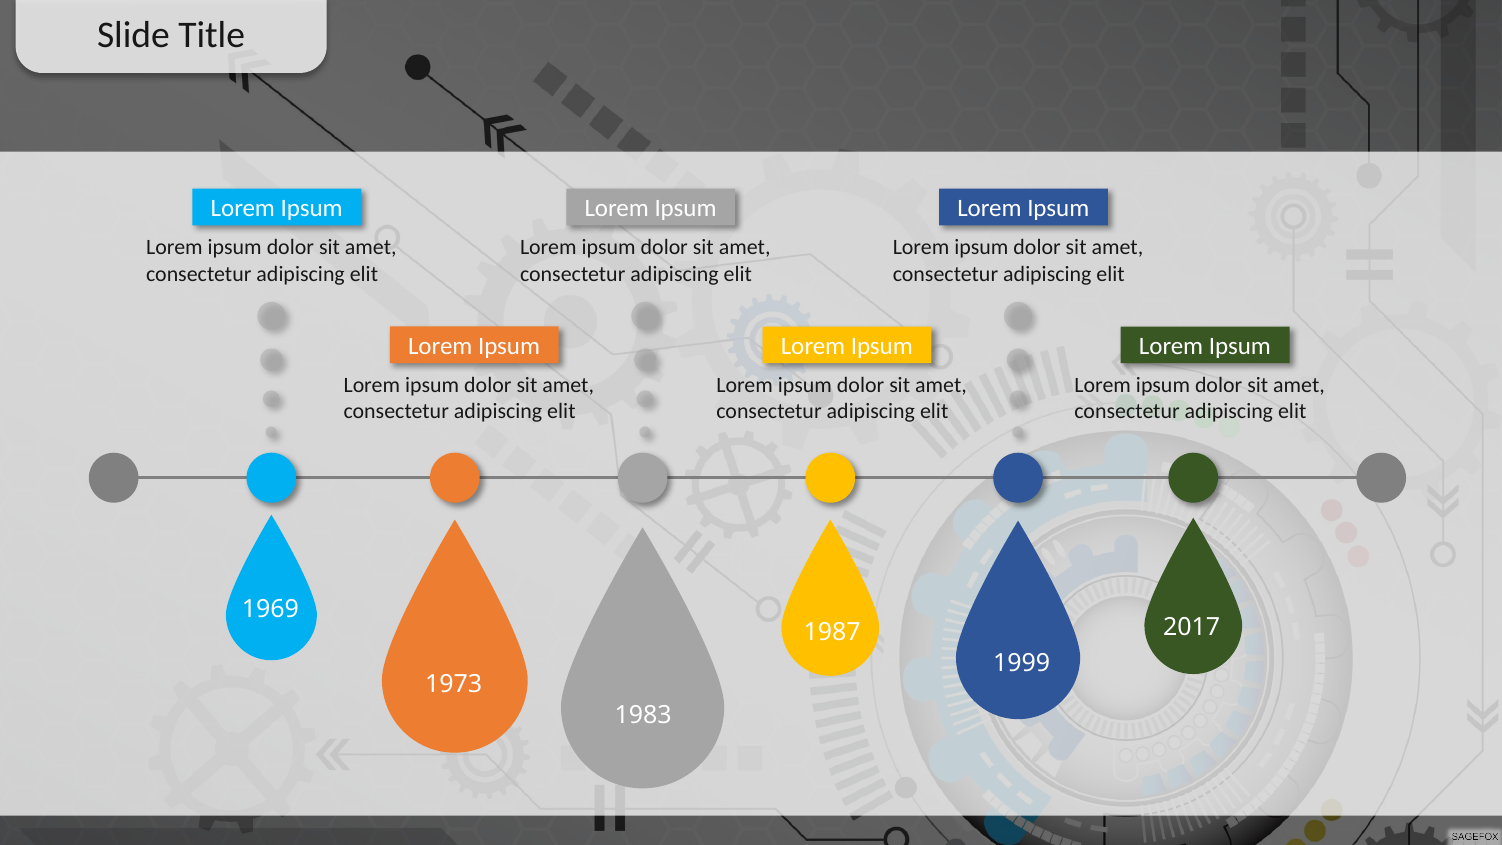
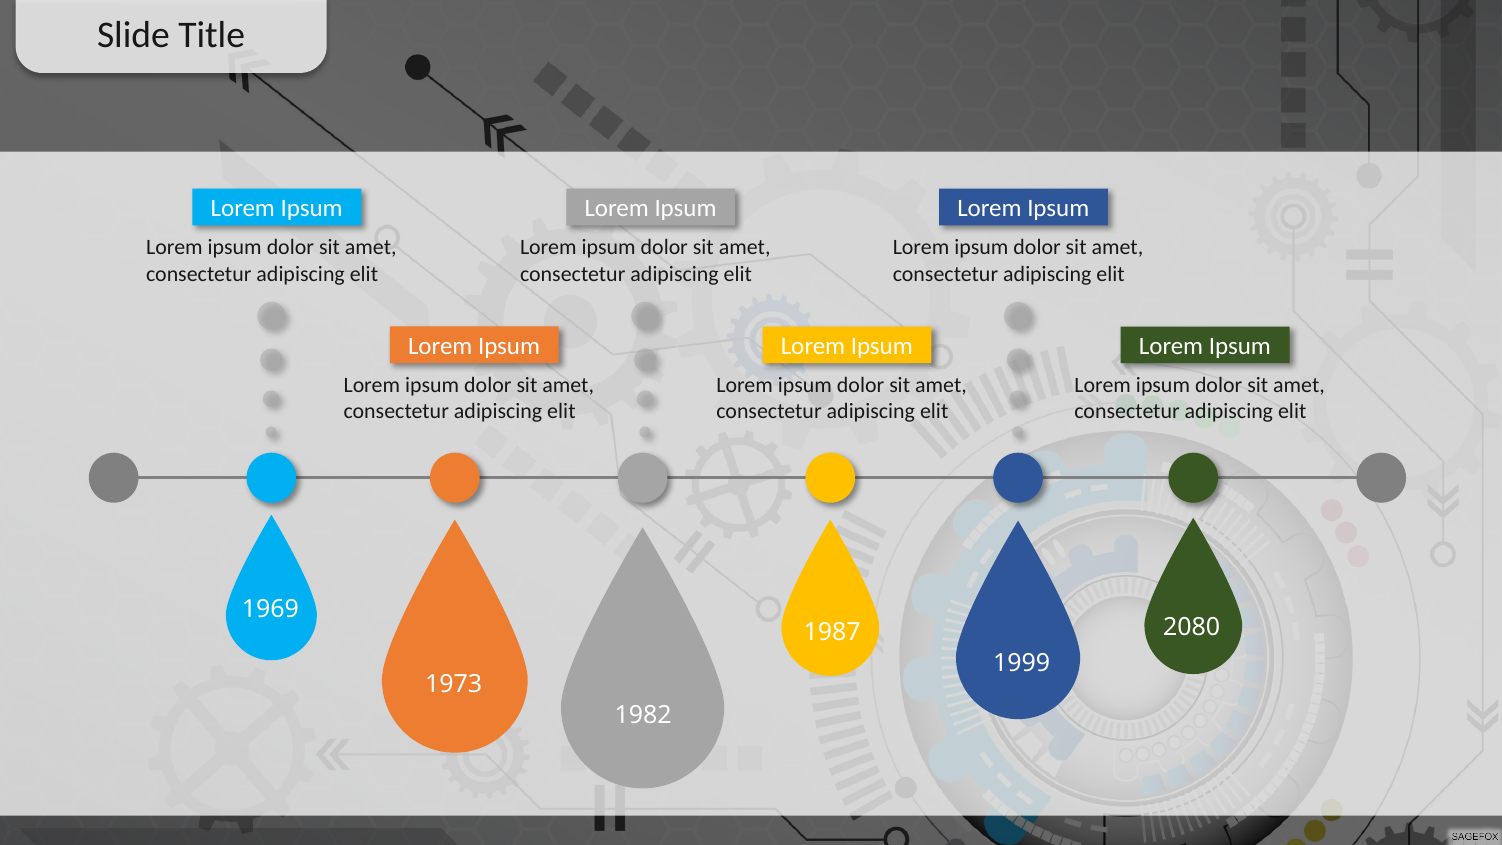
2017: 2017 -> 2080 (1192, 627)
1983: 1983 -> 1982 (643, 716)
